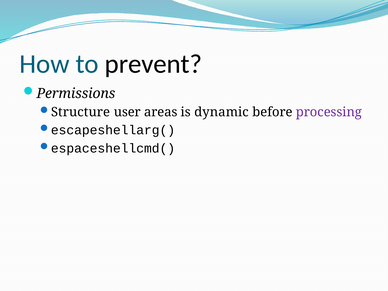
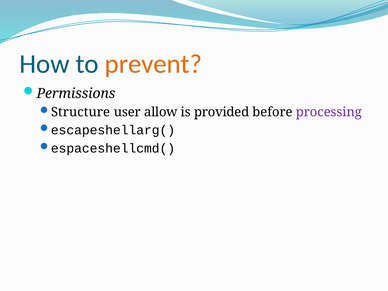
prevent colour: black -> orange (153, 64)
areas: areas -> allow (161, 112)
dynamic: dynamic -> provided (222, 112)
